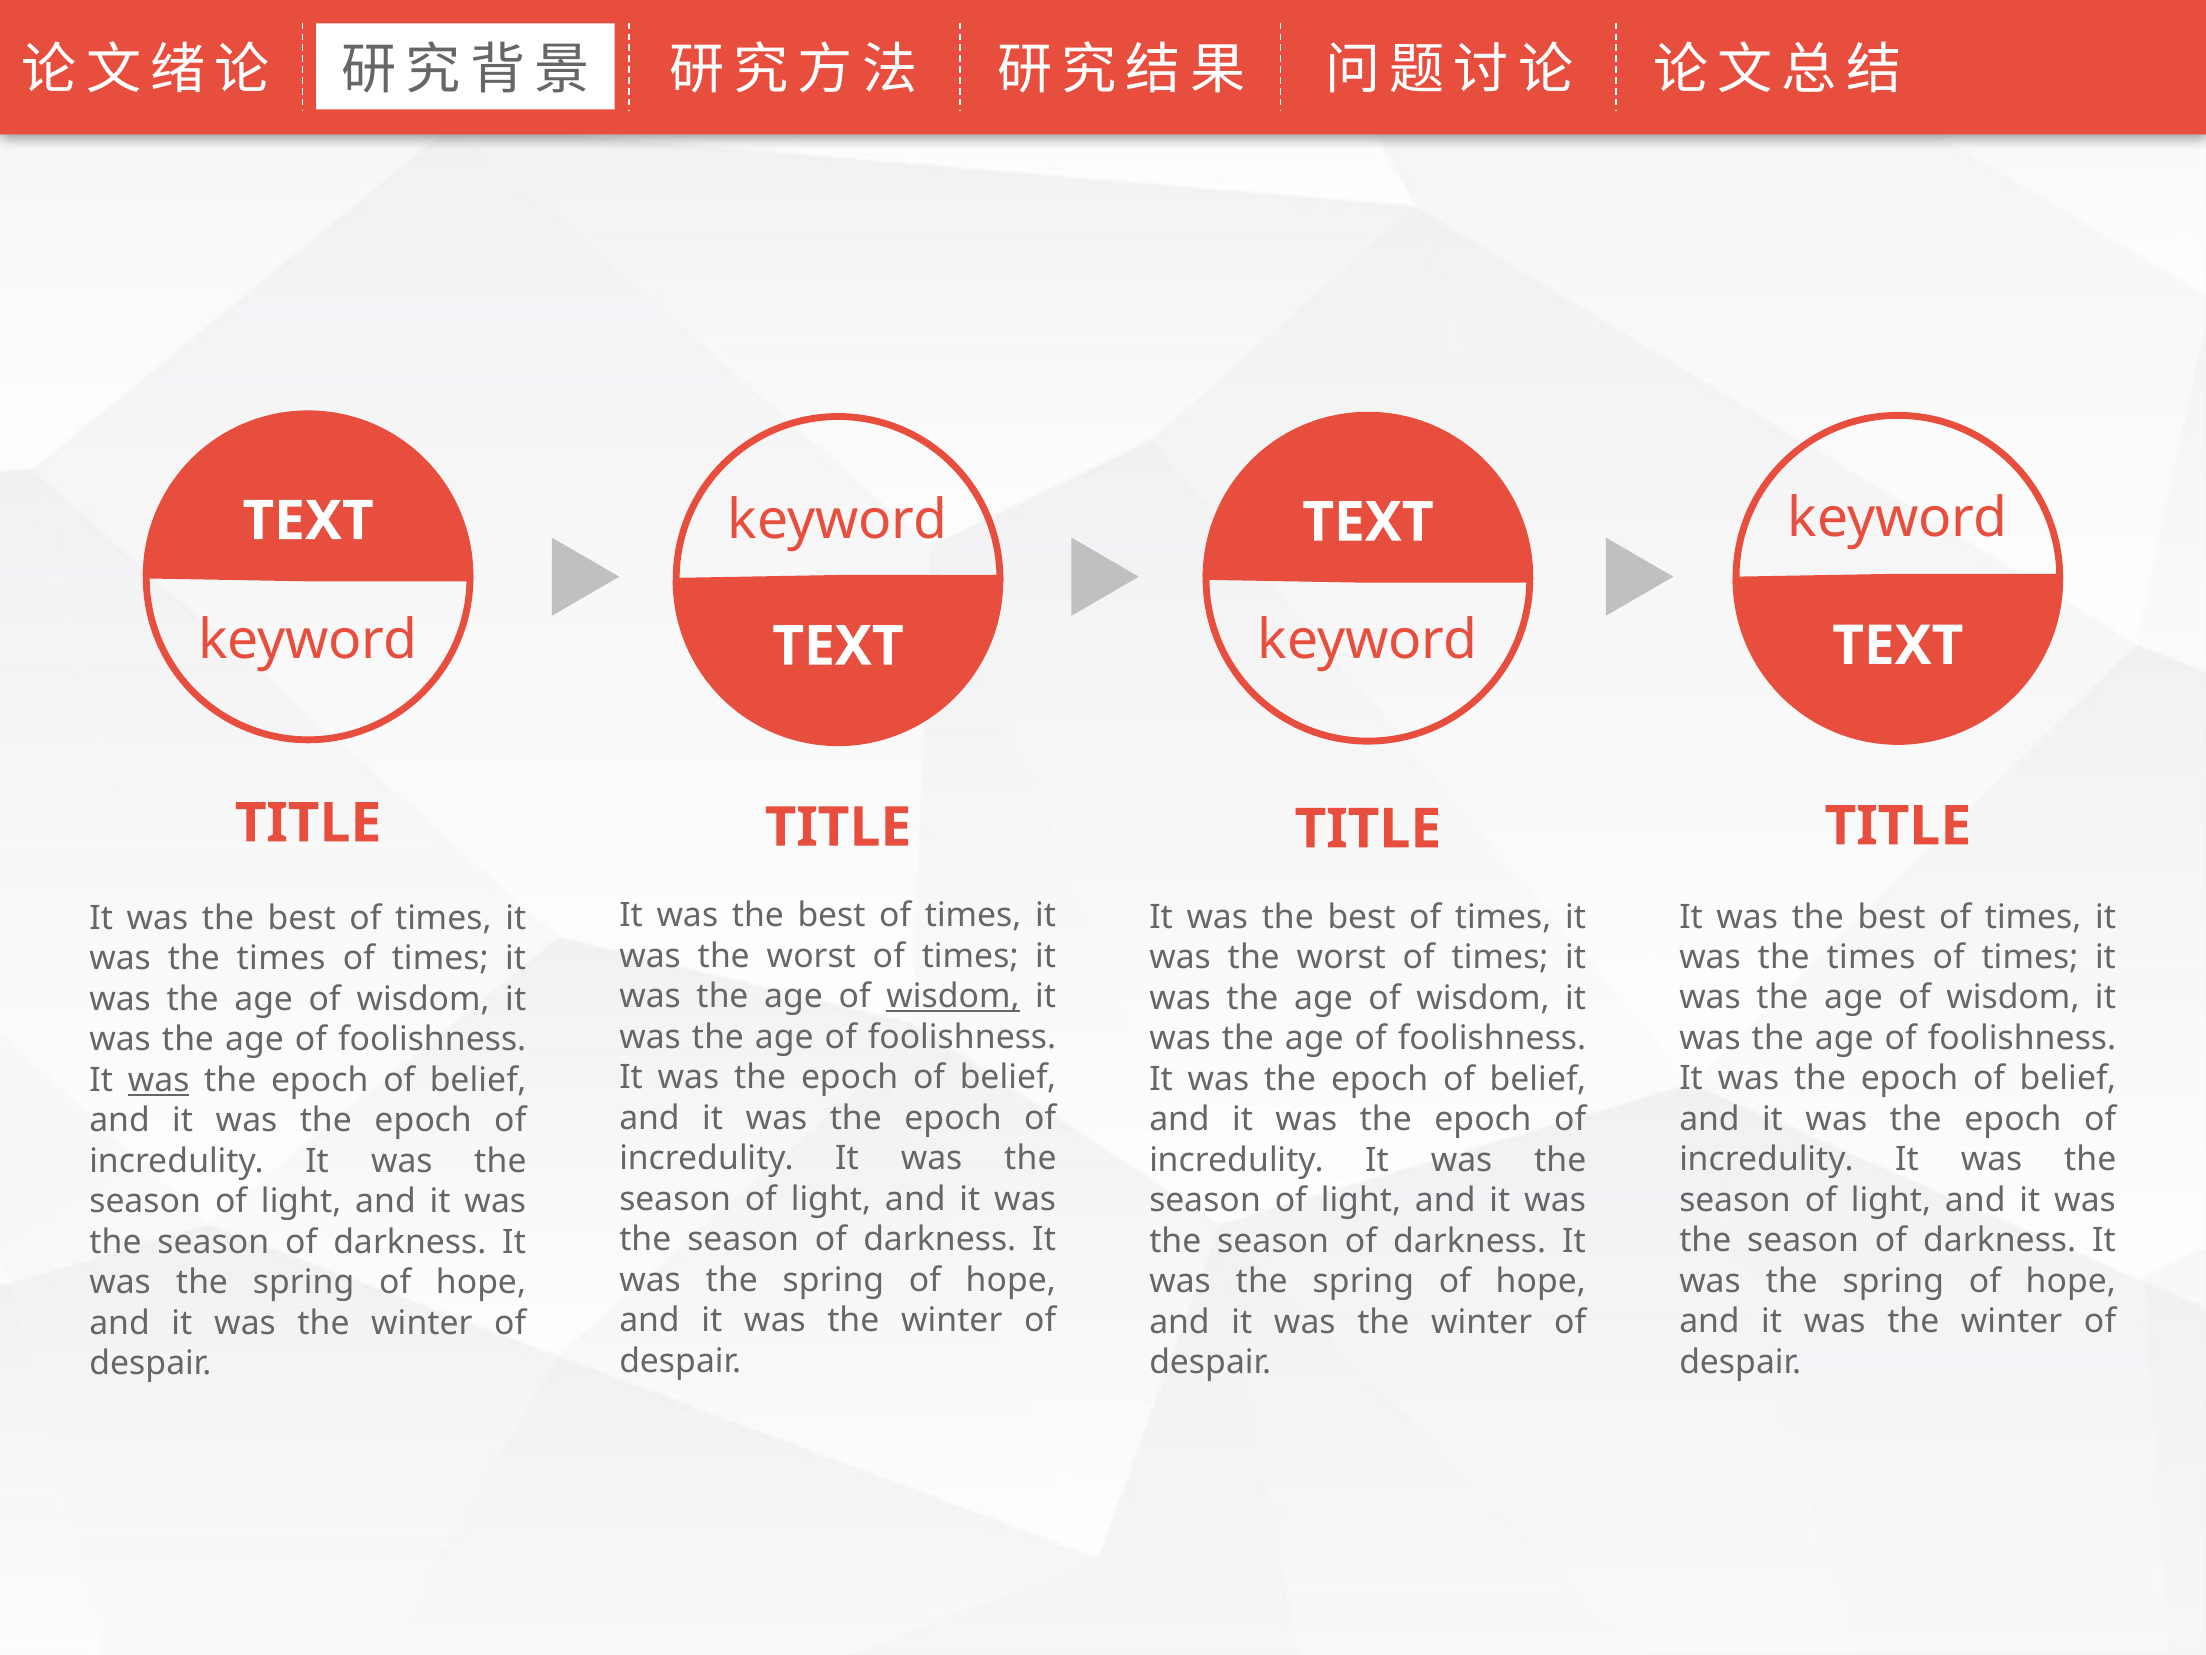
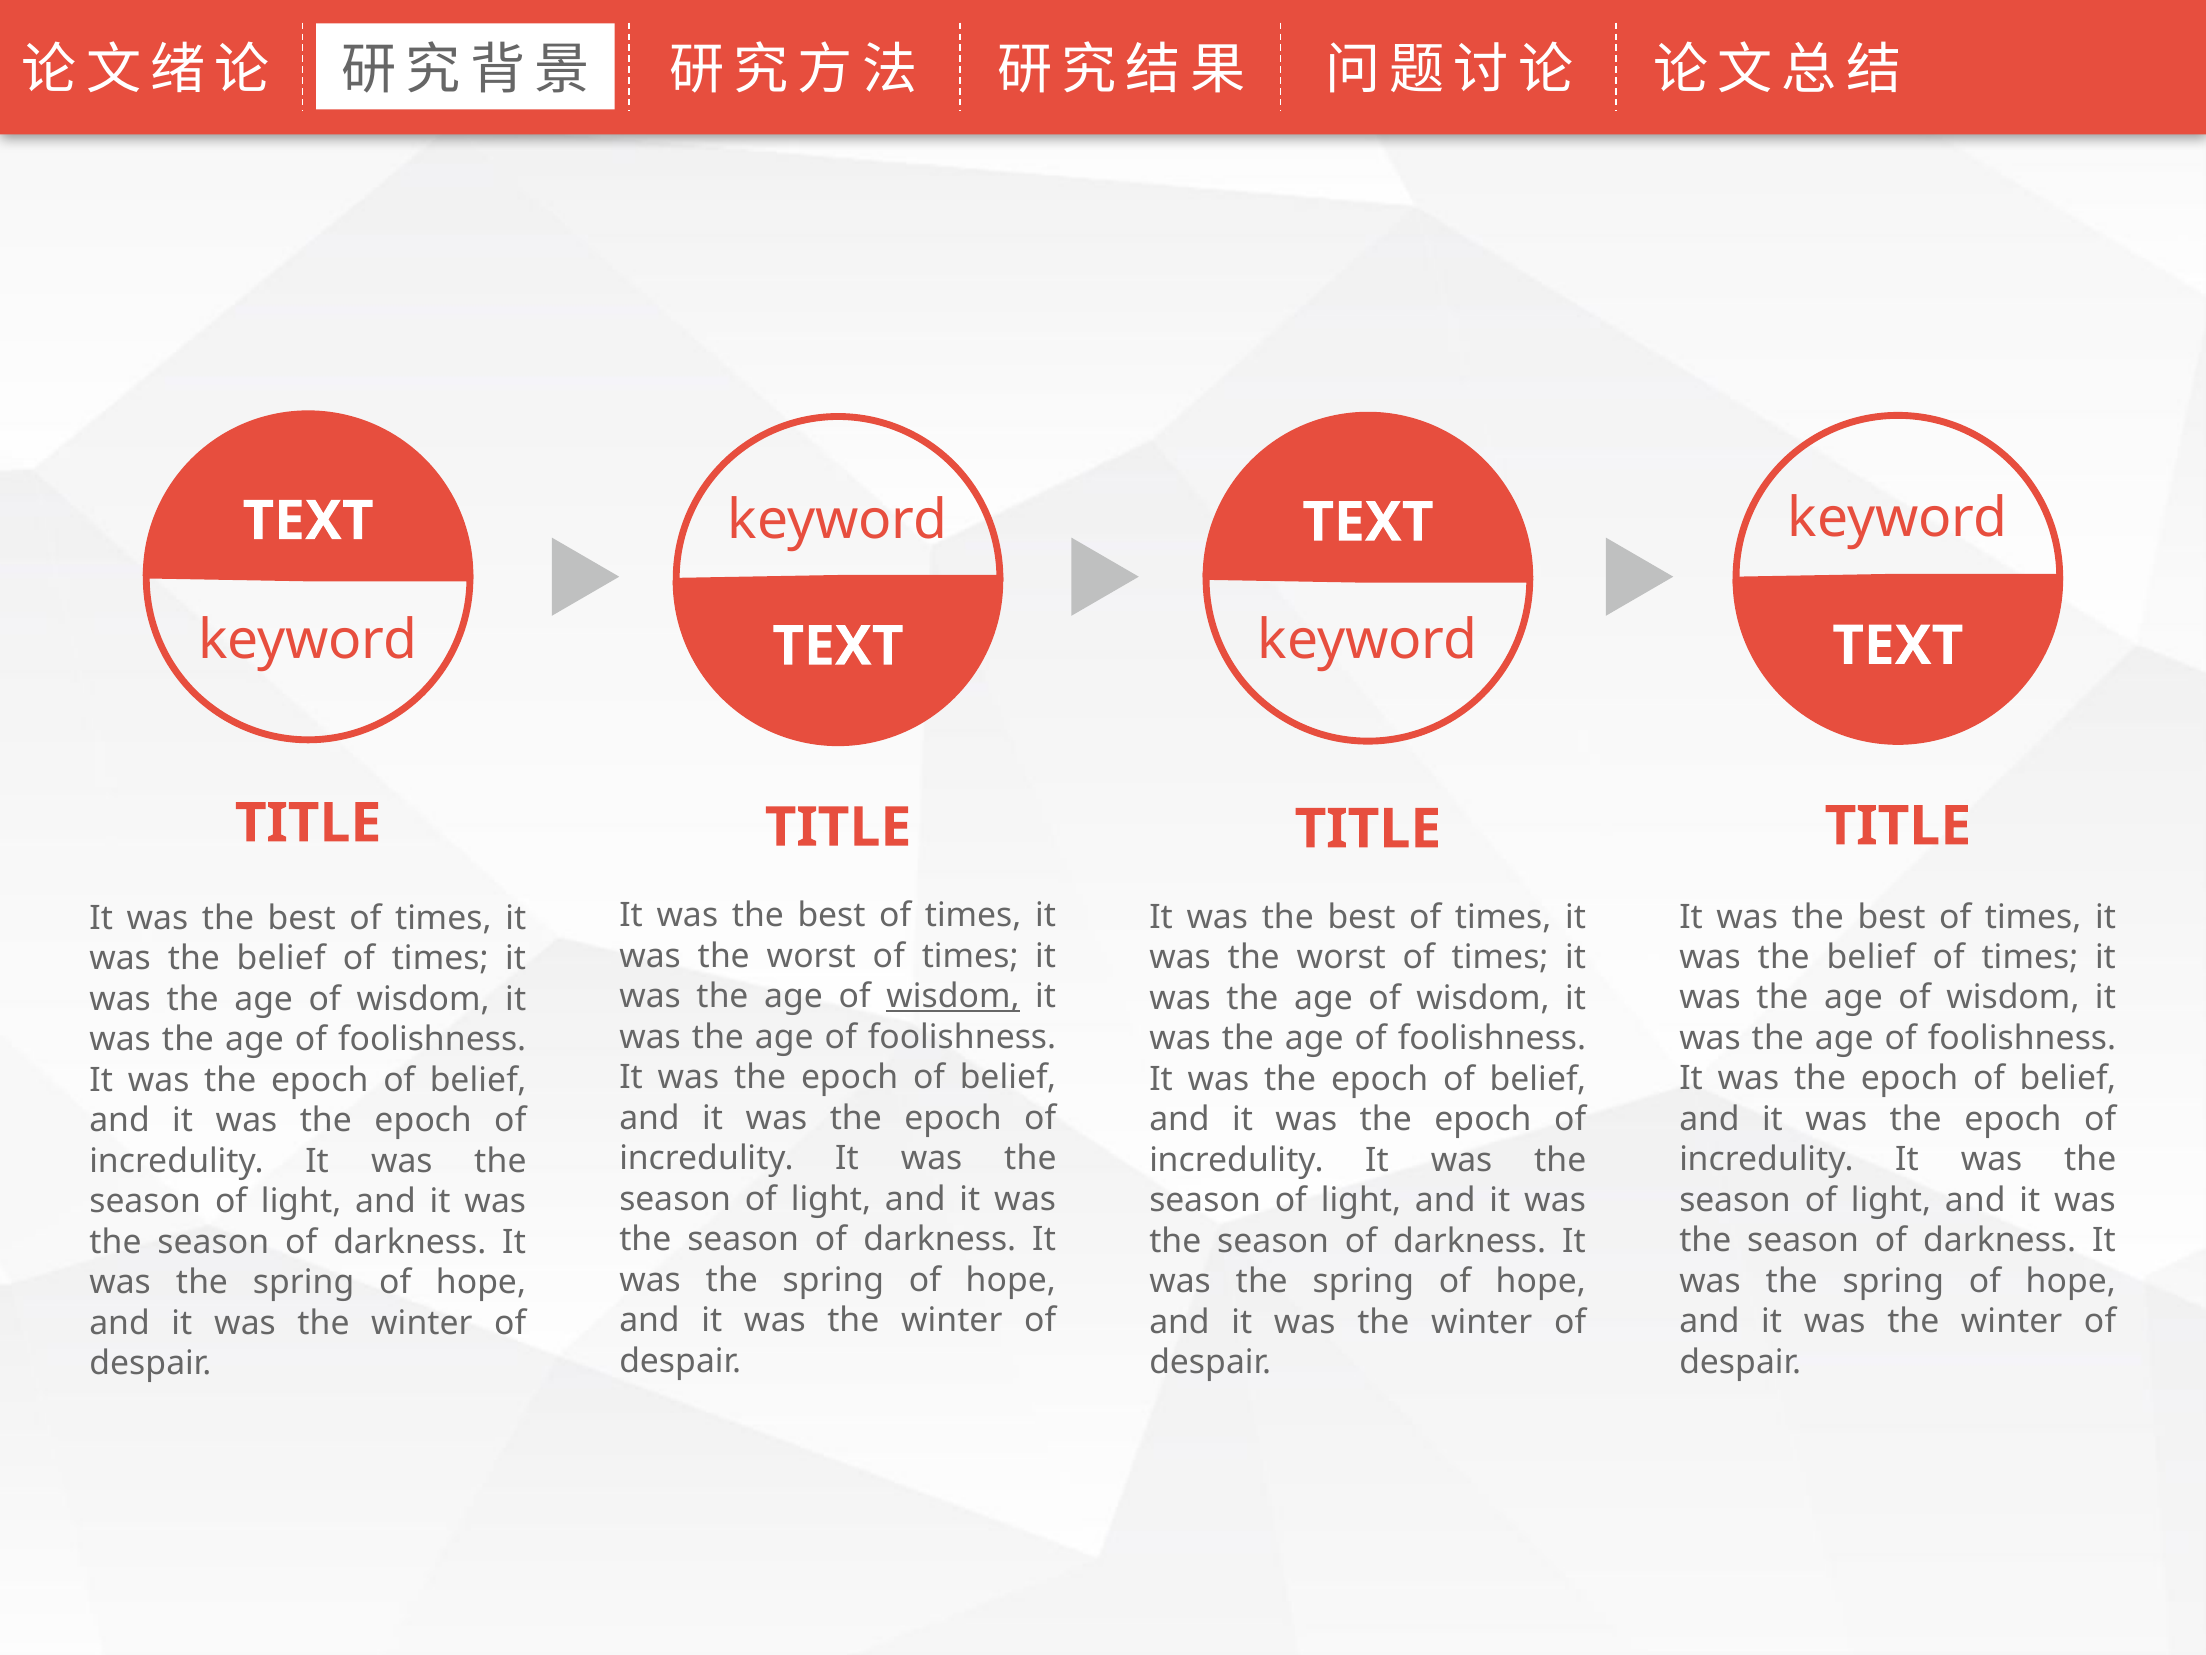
times: times -> belief (1871, 957)
times: times -> belief (281, 959)
was underline: present -> none (159, 1080)
